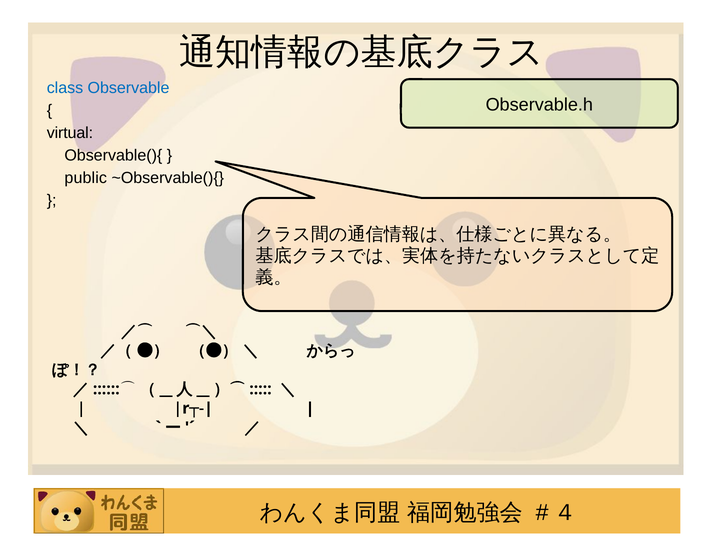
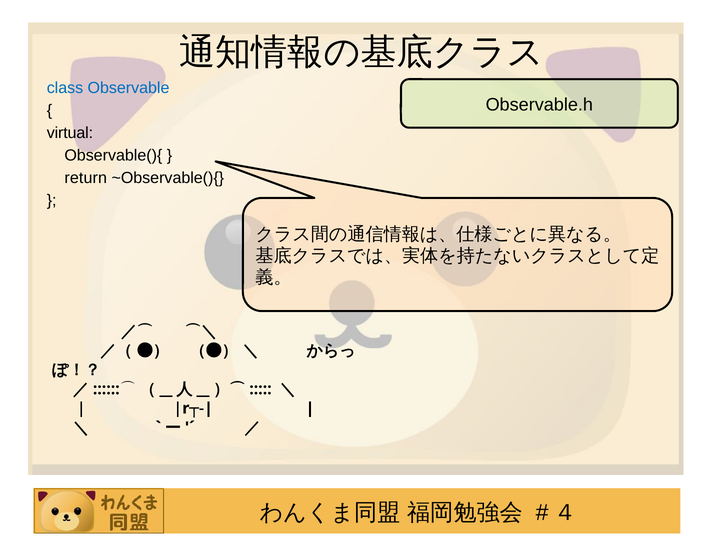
public: public -> return (86, 178)
